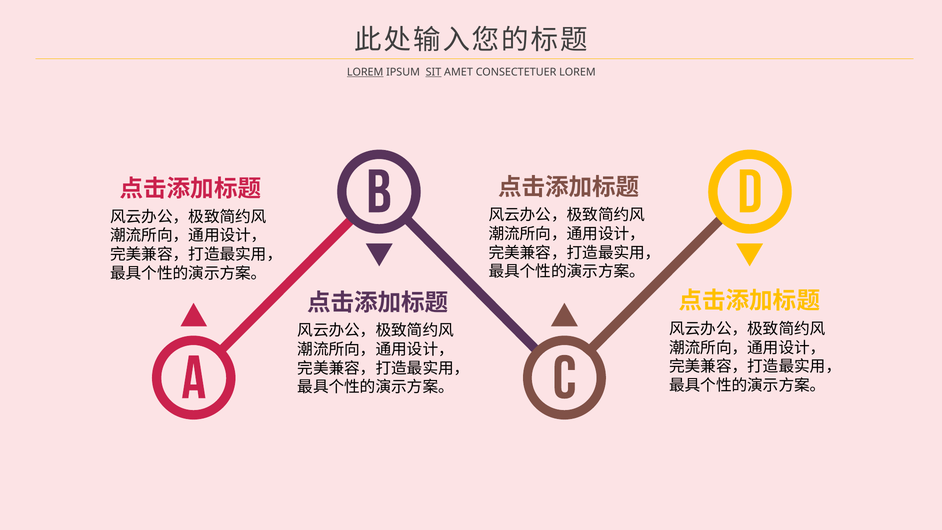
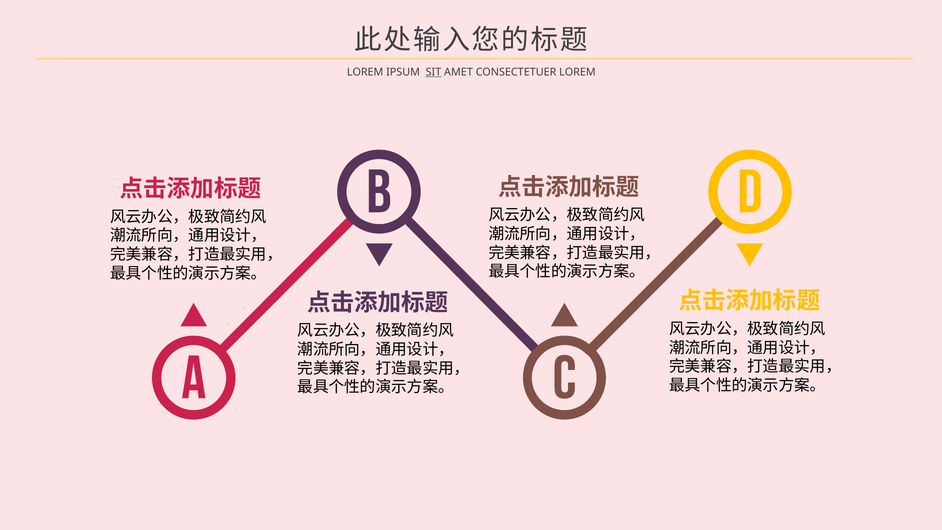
LOREM underline: present -> none (365, 72)
